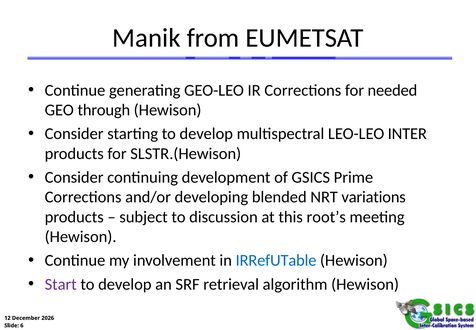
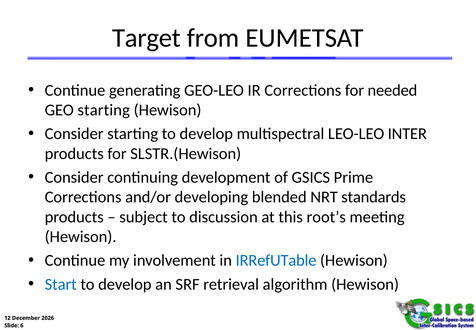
Manik: Manik -> Target (147, 38)
GEO through: through -> starting (104, 110)
variations: variations -> standards (374, 197)
Start colour: purple -> blue (61, 284)
